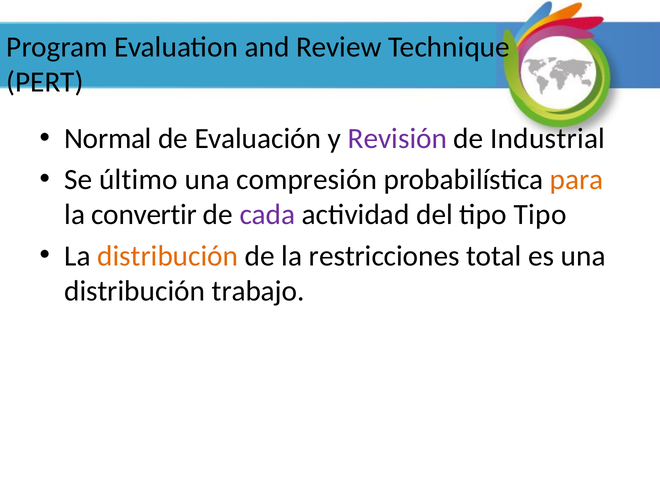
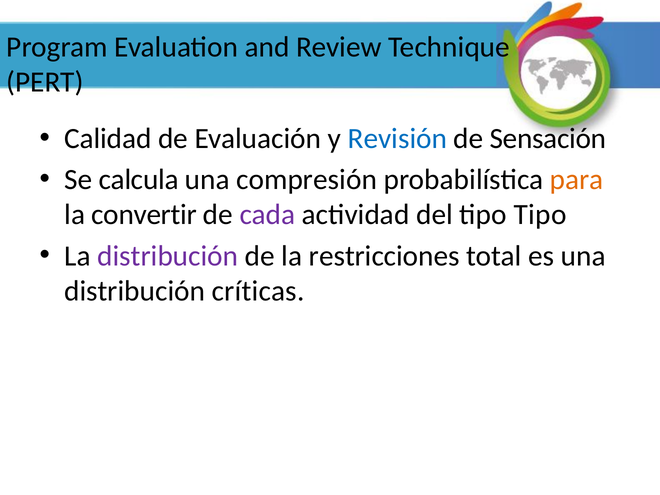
Normal: Normal -> Calidad (108, 138)
Revisión colour: purple -> blue (397, 138)
Industrial: Industrial -> Sensación (548, 138)
último: último -> calcula (139, 180)
distribución colour: orange -> purple (168, 256)
trabajo: trabajo -> críticas (258, 291)
